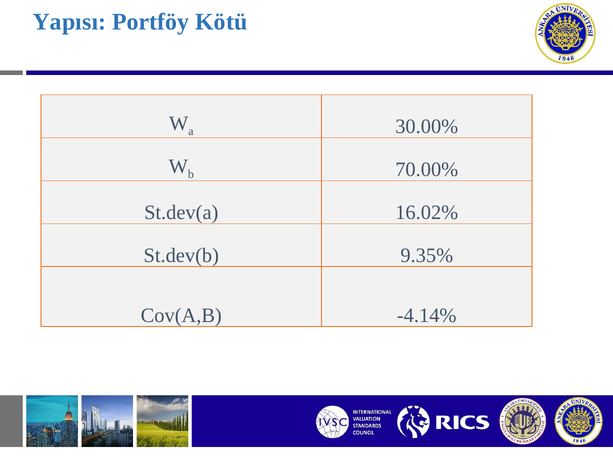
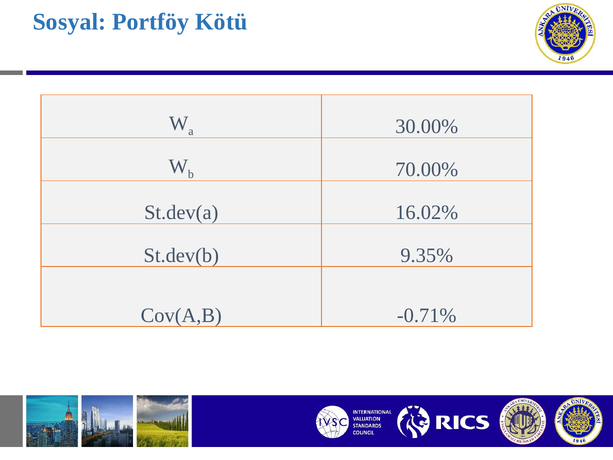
Yapısı: Yapısı -> Sosyal (69, 22)
-4.14%: -4.14% -> -0.71% (427, 315)
